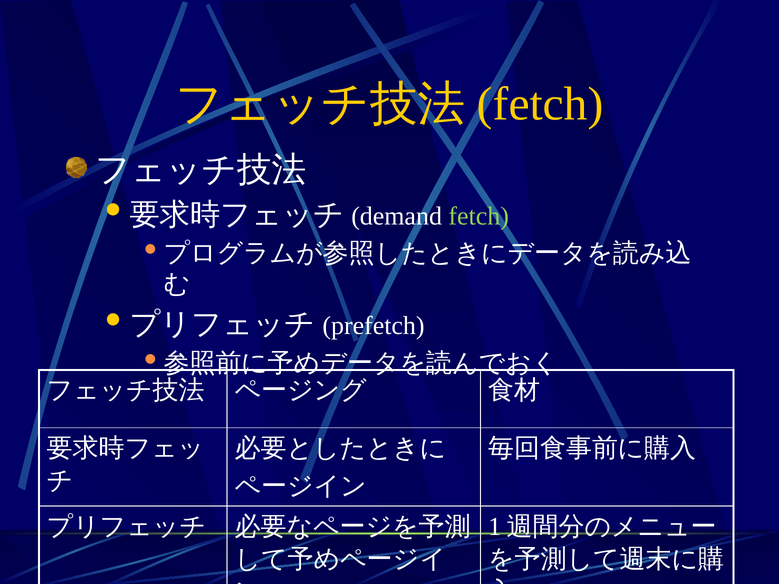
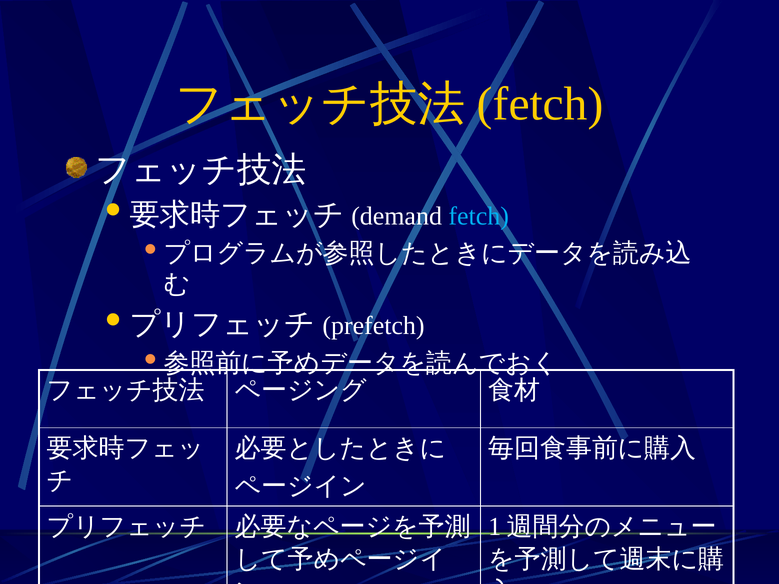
fetch colour: light green -> light blue (479, 216)
